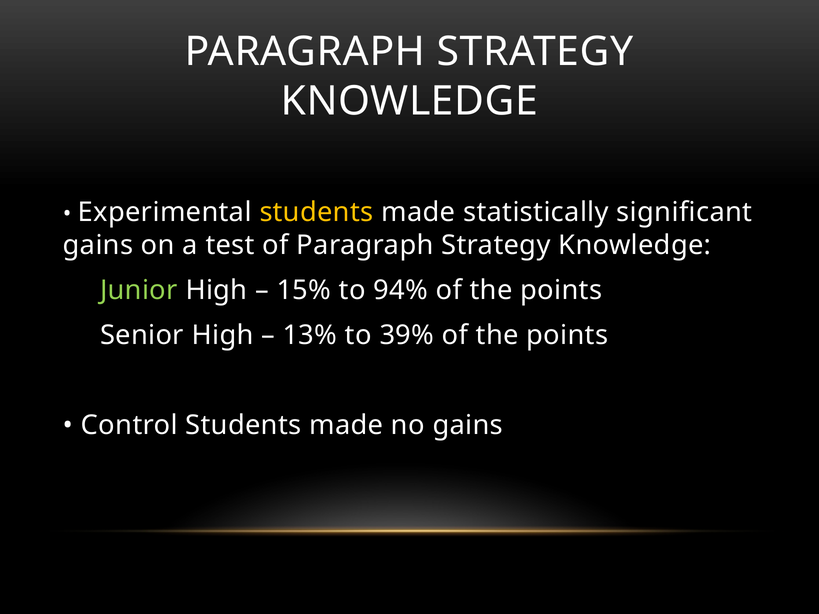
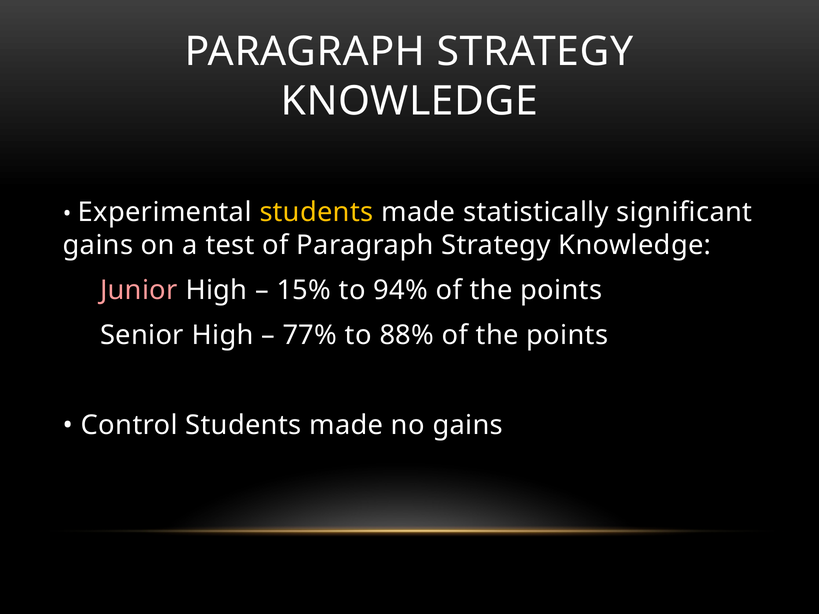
Junior colour: light green -> pink (139, 290)
13%: 13% -> 77% (310, 335)
39%: 39% -> 88% (407, 335)
